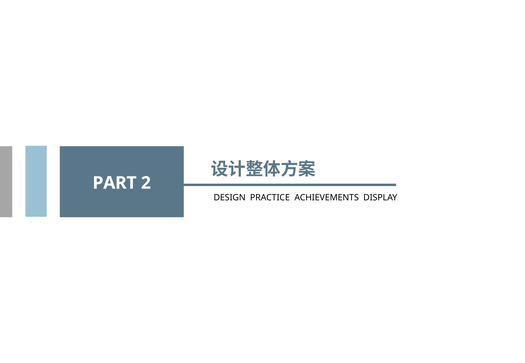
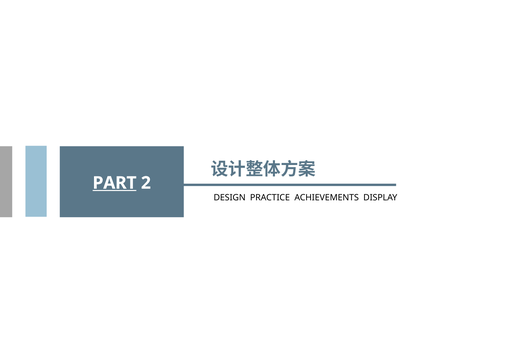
PART underline: none -> present (115, 183)
